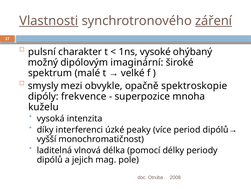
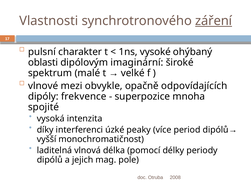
Vlastnosti underline: present -> none (49, 21)
možný: možný -> oblasti (43, 62)
smysly: smysly -> vlnové (43, 86)
spektroskopie: spektroskopie -> odpovídajících (194, 86)
kuželu: kuželu -> spojité (43, 107)
